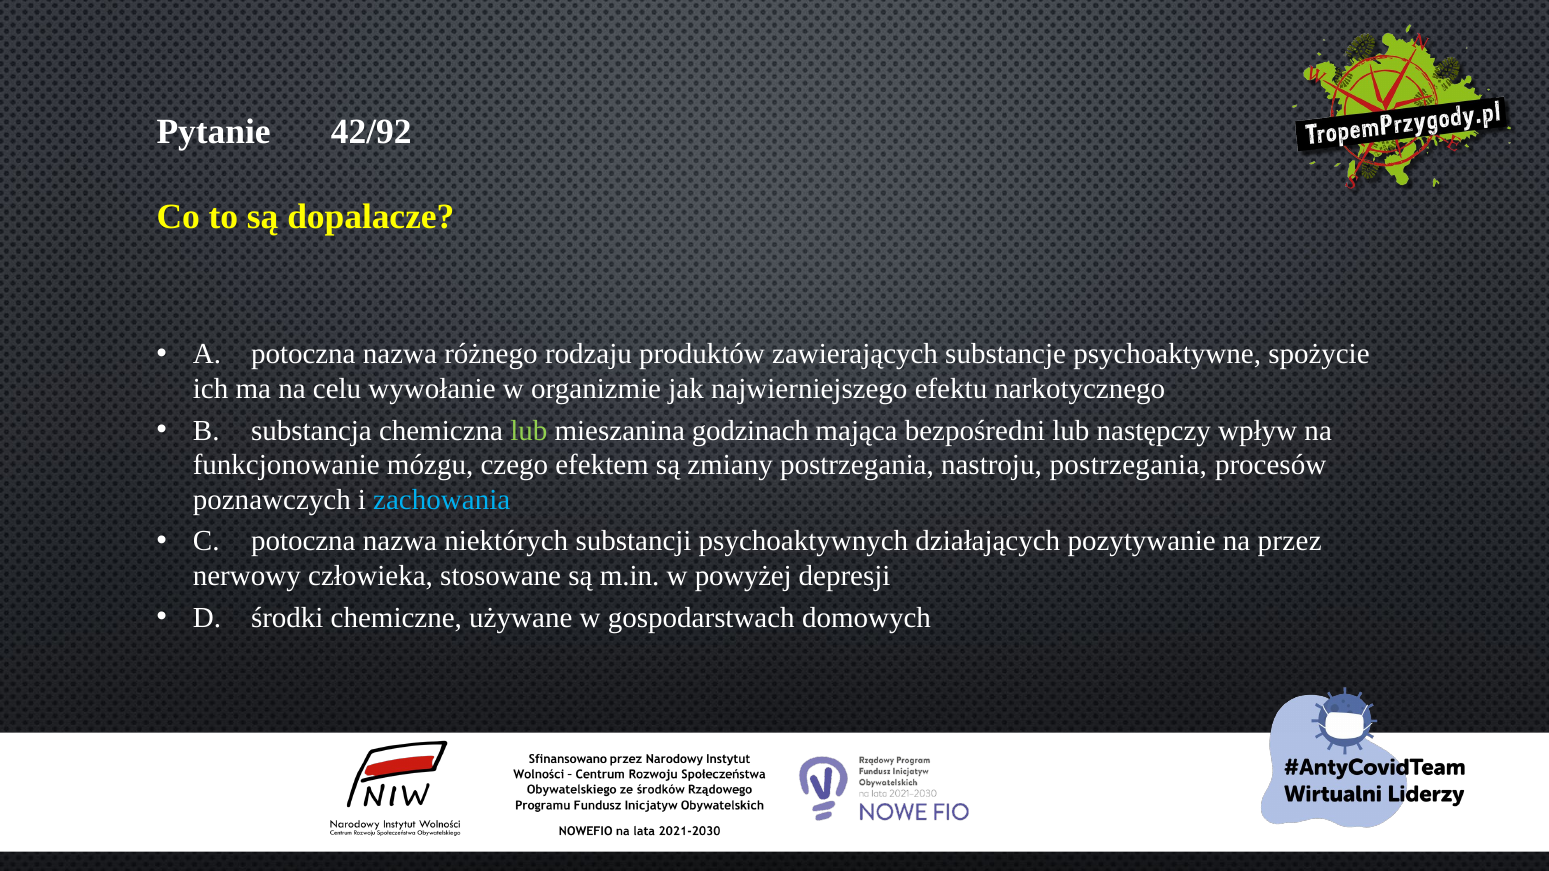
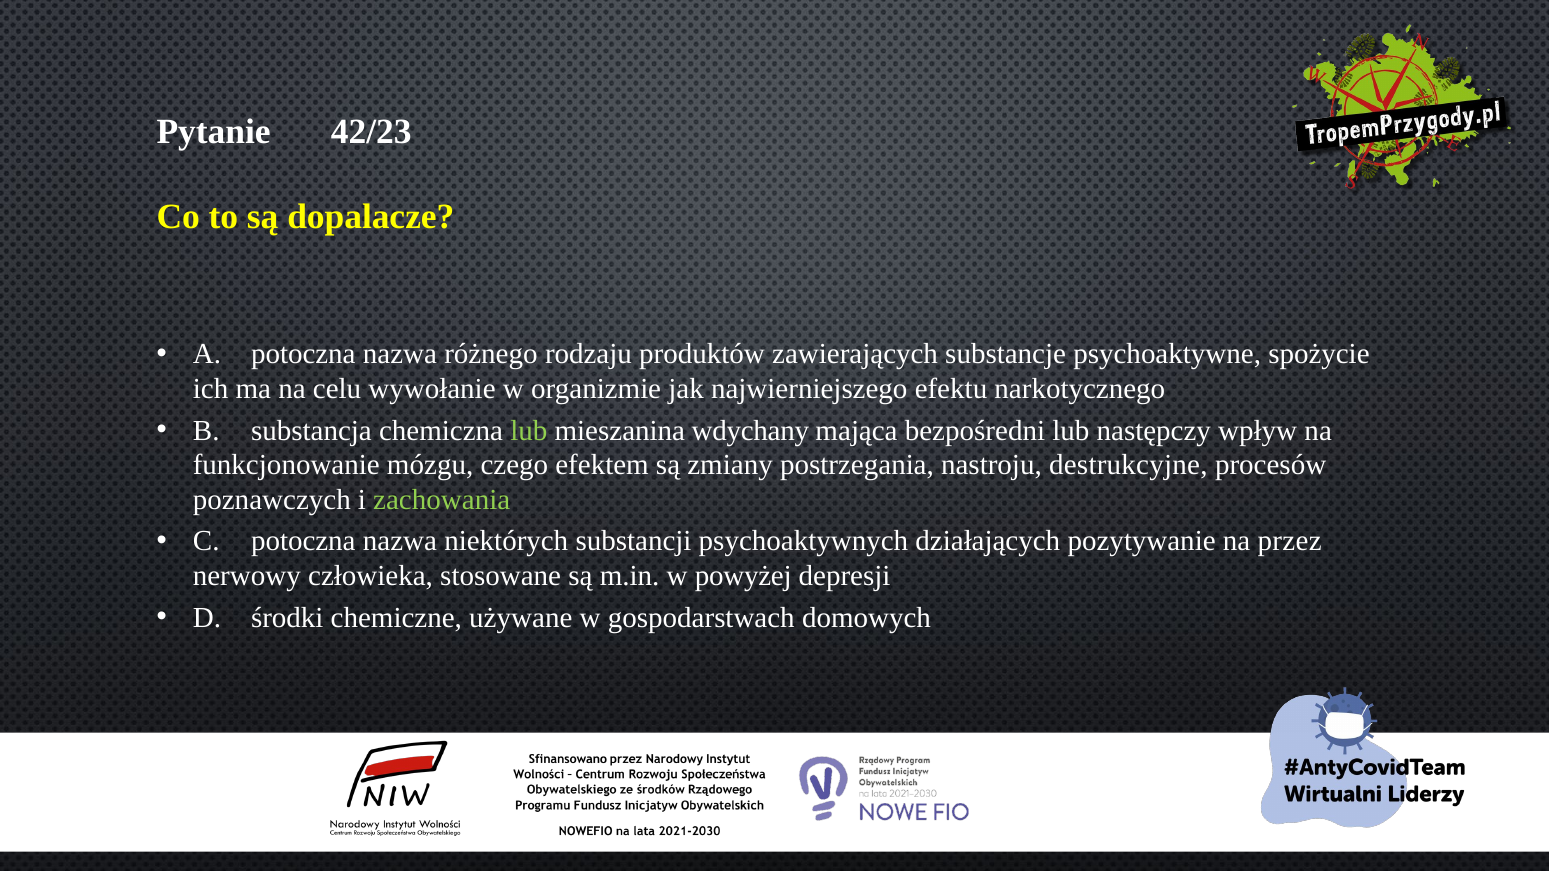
42/92: 42/92 -> 42/23 (371, 132)
godzinach: godzinach -> wdychany (750, 431)
nastroju postrzegania: postrzegania -> destrukcyjne (1128, 465)
zachowania colour: light blue -> light green (442, 500)
